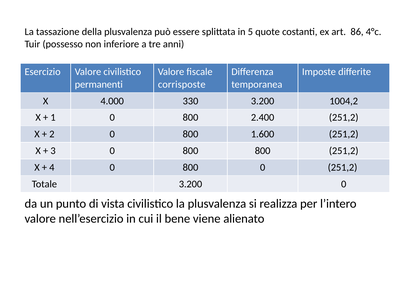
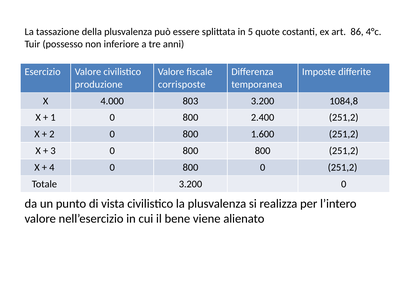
permanenti: permanenti -> produzione (99, 85)
330: 330 -> 803 (191, 101)
1004,2: 1004,2 -> 1084,8 (344, 101)
